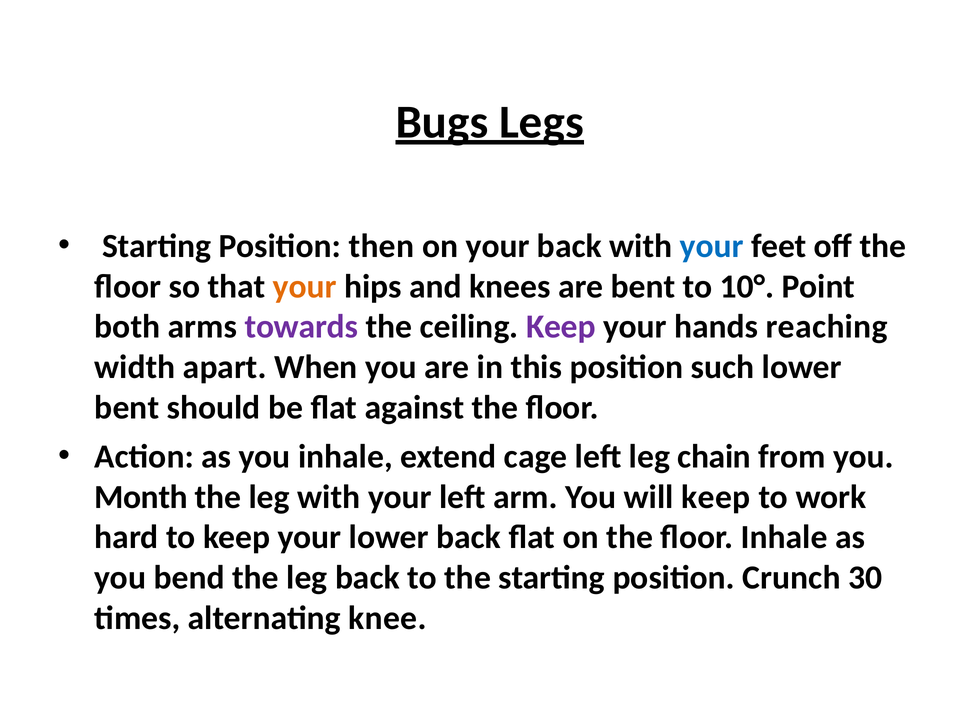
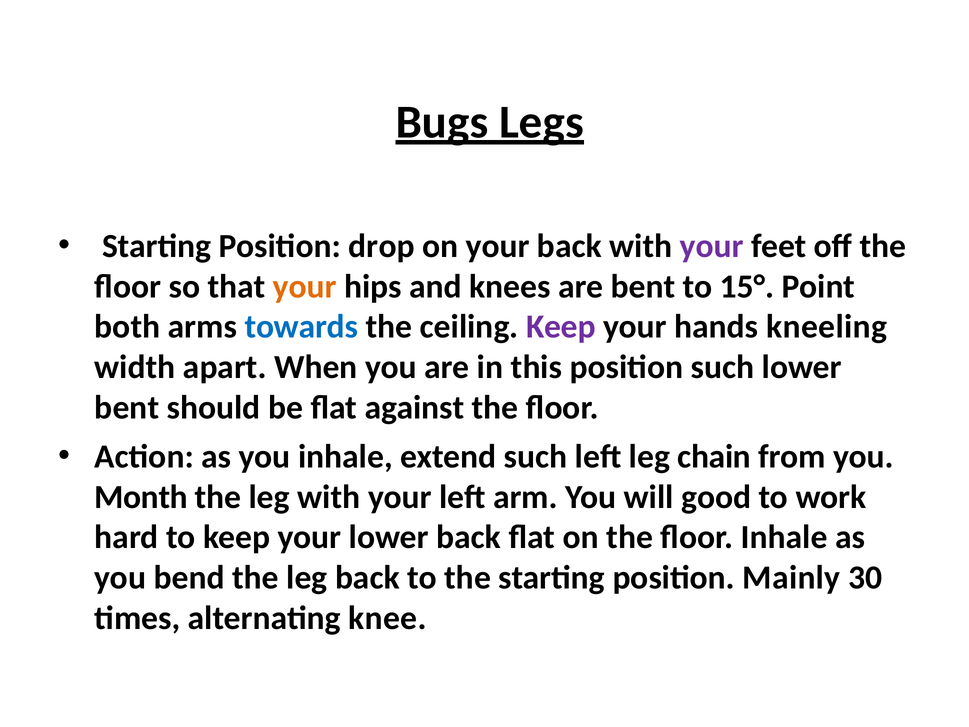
then: then -> drop (382, 246)
your colour: blue -> purple (712, 246)
10°: 10° -> 15° (747, 286)
towards colour: purple -> blue (301, 327)
reaching: reaching -> kneeling (827, 327)
extend cage: cage -> such (536, 456)
will keep: keep -> good (716, 497)
Crunch: Crunch -> Mainly (791, 577)
